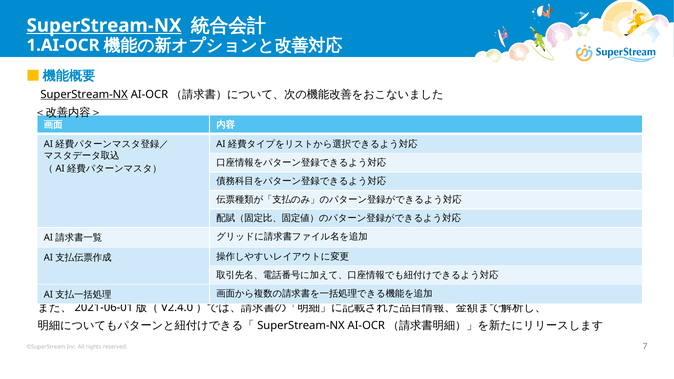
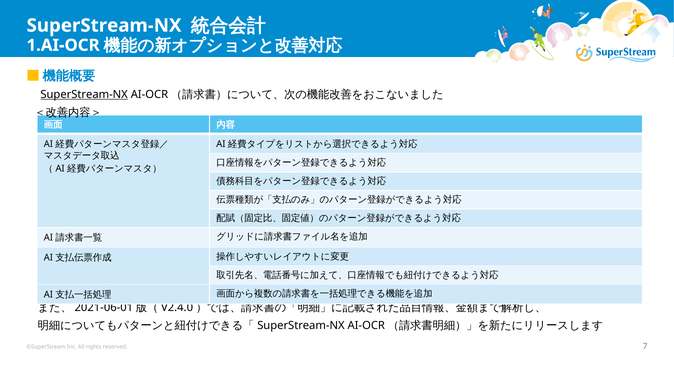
SuperStream-NX underline: present -> none (104, 26)
